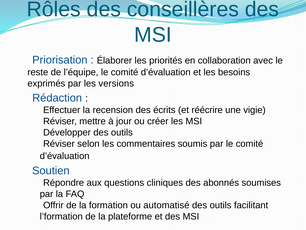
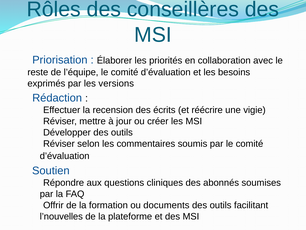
automatisé: automatisé -> documents (166, 205)
l’formation: l’formation -> l’nouvelles (61, 216)
